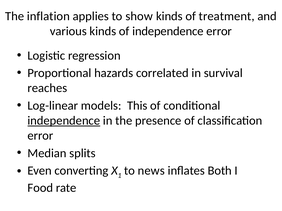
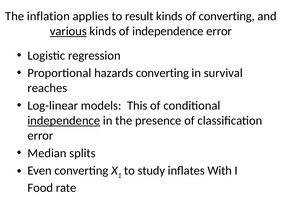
show: show -> result (139, 16)
of treatment: treatment -> converting (227, 16)
various underline: none -> present (68, 31)
hazards correlated: correlated -> converting (162, 73)
news: news -> study (151, 171)
Both: Both -> With (220, 171)
